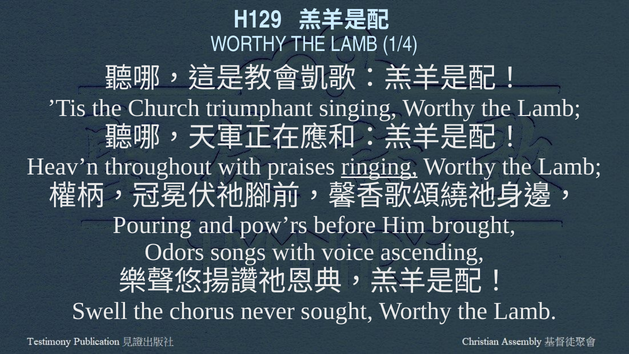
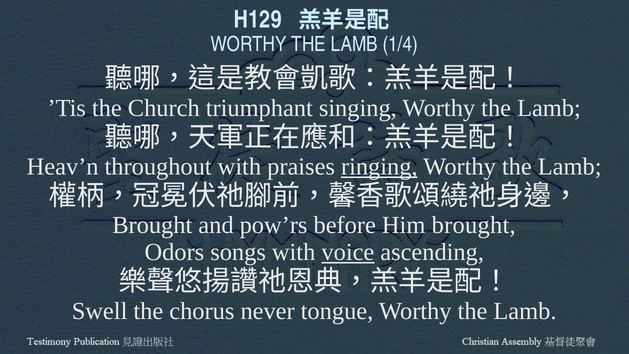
Pouring: Pouring -> Brought (152, 225)
voice underline: none -> present (348, 252)
sought: sought -> tongue (337, 311)
